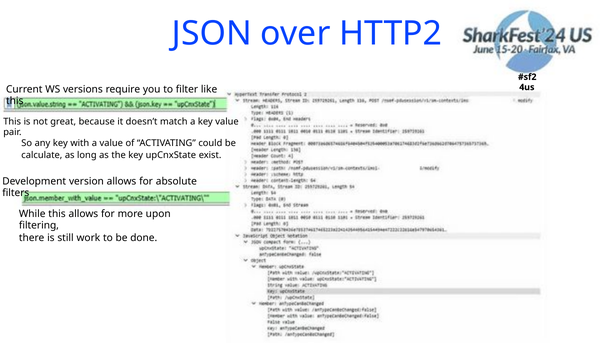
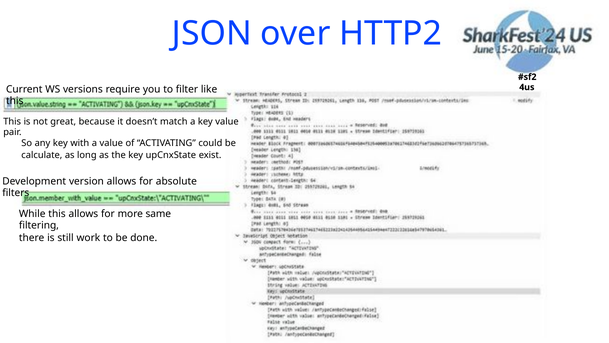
upon: upon -> same (158, 214)
